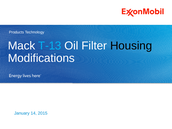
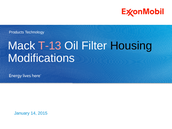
T-13 colour: light blue -> pink (50, 46)
